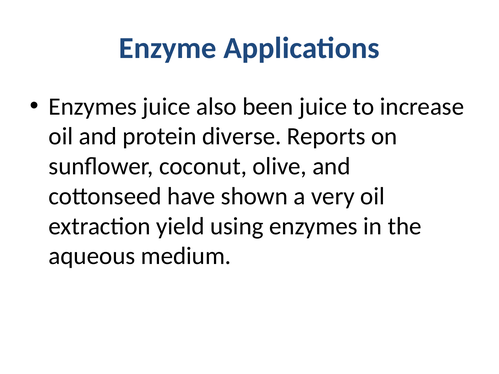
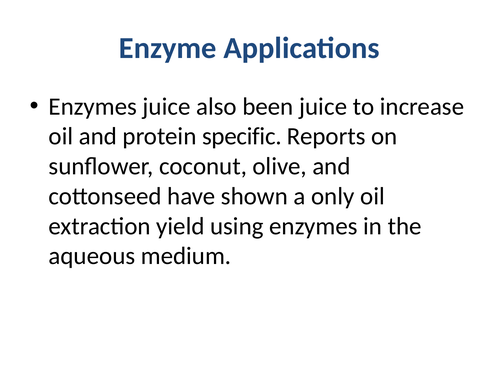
diverse: diverse -> specific (242, 136)
very: very -> only (333, 196)
